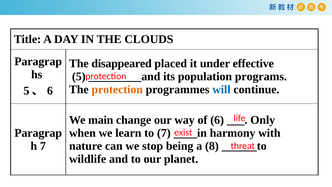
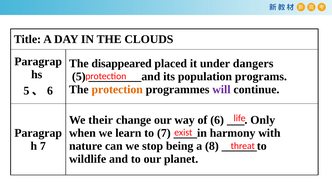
effective: effective -> dangers (253, 63)
will colour: blue -> purple (221, 89)
main: main -> their (101, 120)
